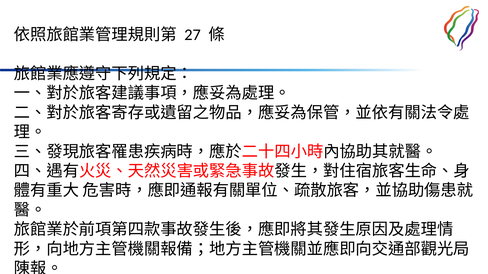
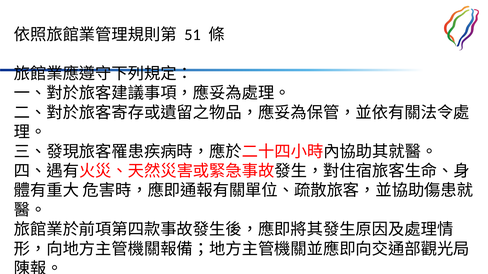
27: 27 -> 51 (193, 35)
